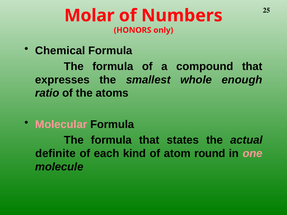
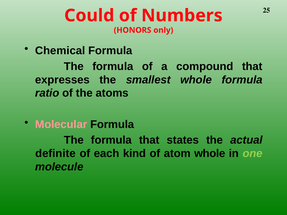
Molar: Molar -> Could (89, 16)
whole enough: enough -> formula (242, 80)
atom round: round -> whole (210, 154)
one colour: pink -> light green (253, 154)
